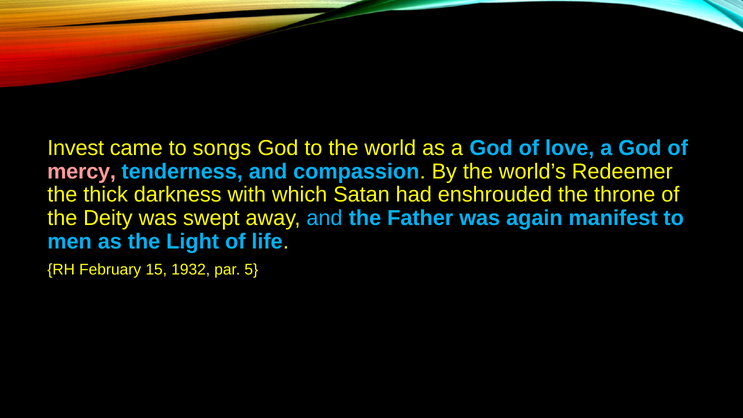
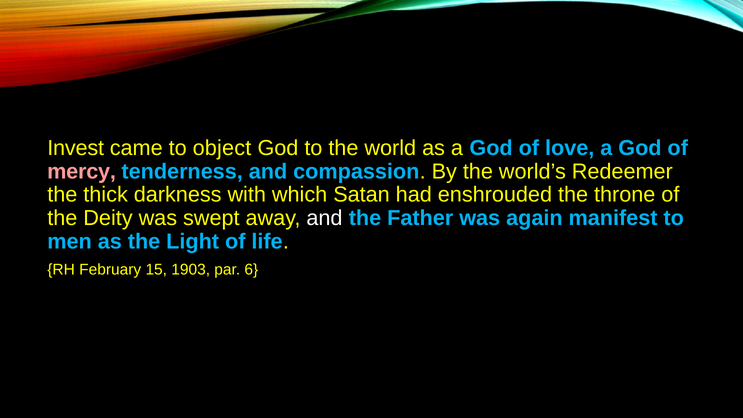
songs: songs -> object (222, 148)
and colour: light blue -> white (324, 218)
1932: 1932 -> 1903 (191, 269)
5: 5 -> 6 (251, 269)
